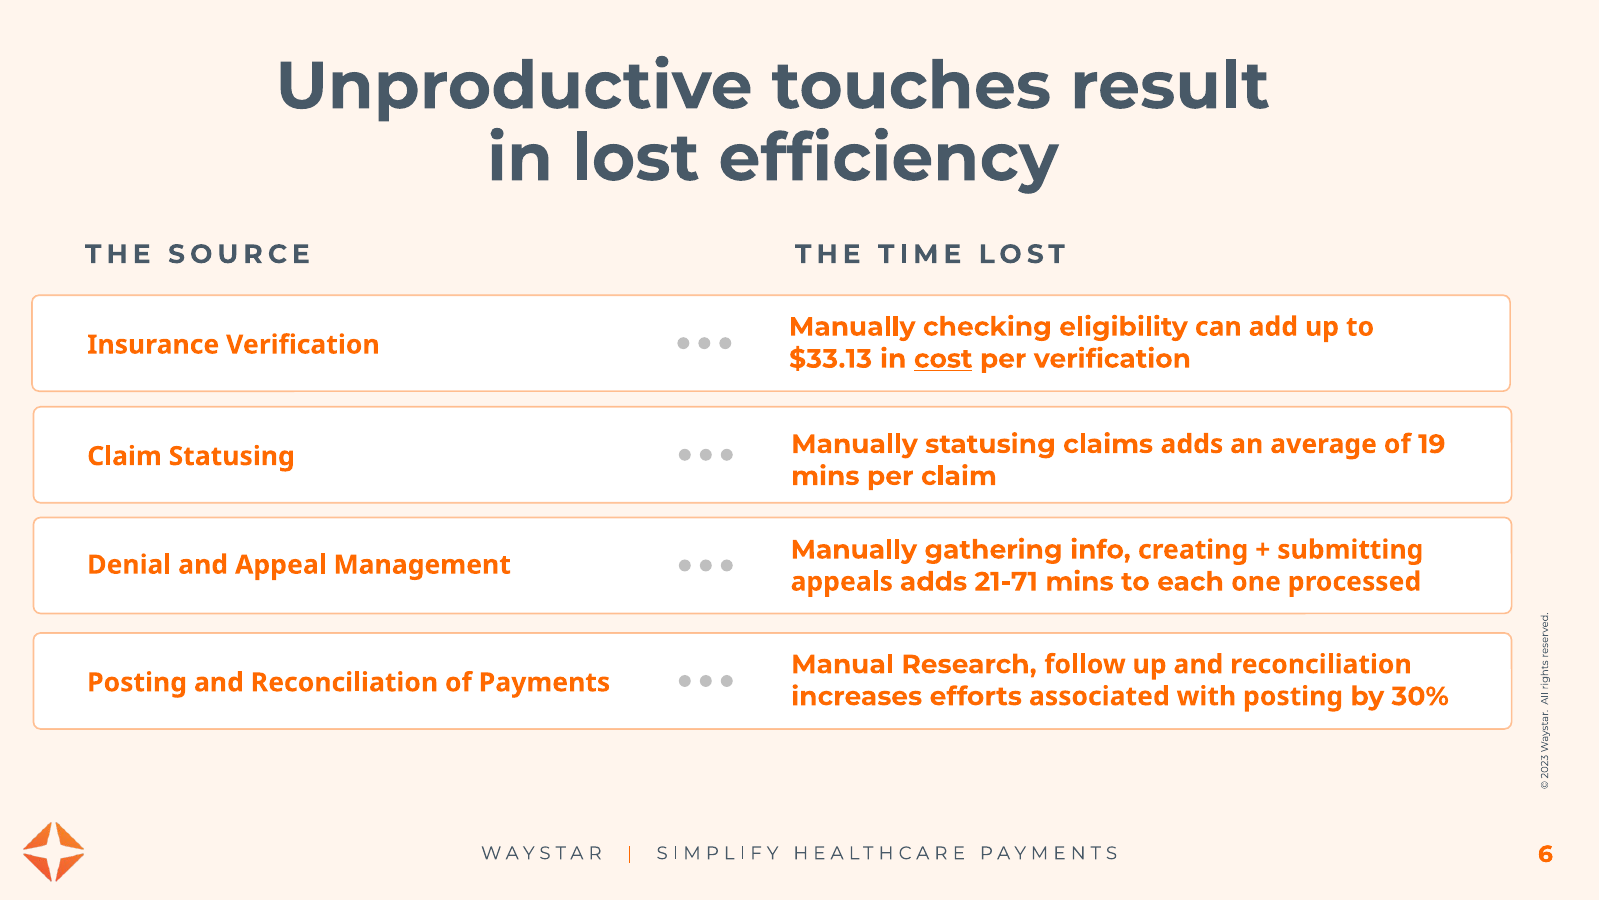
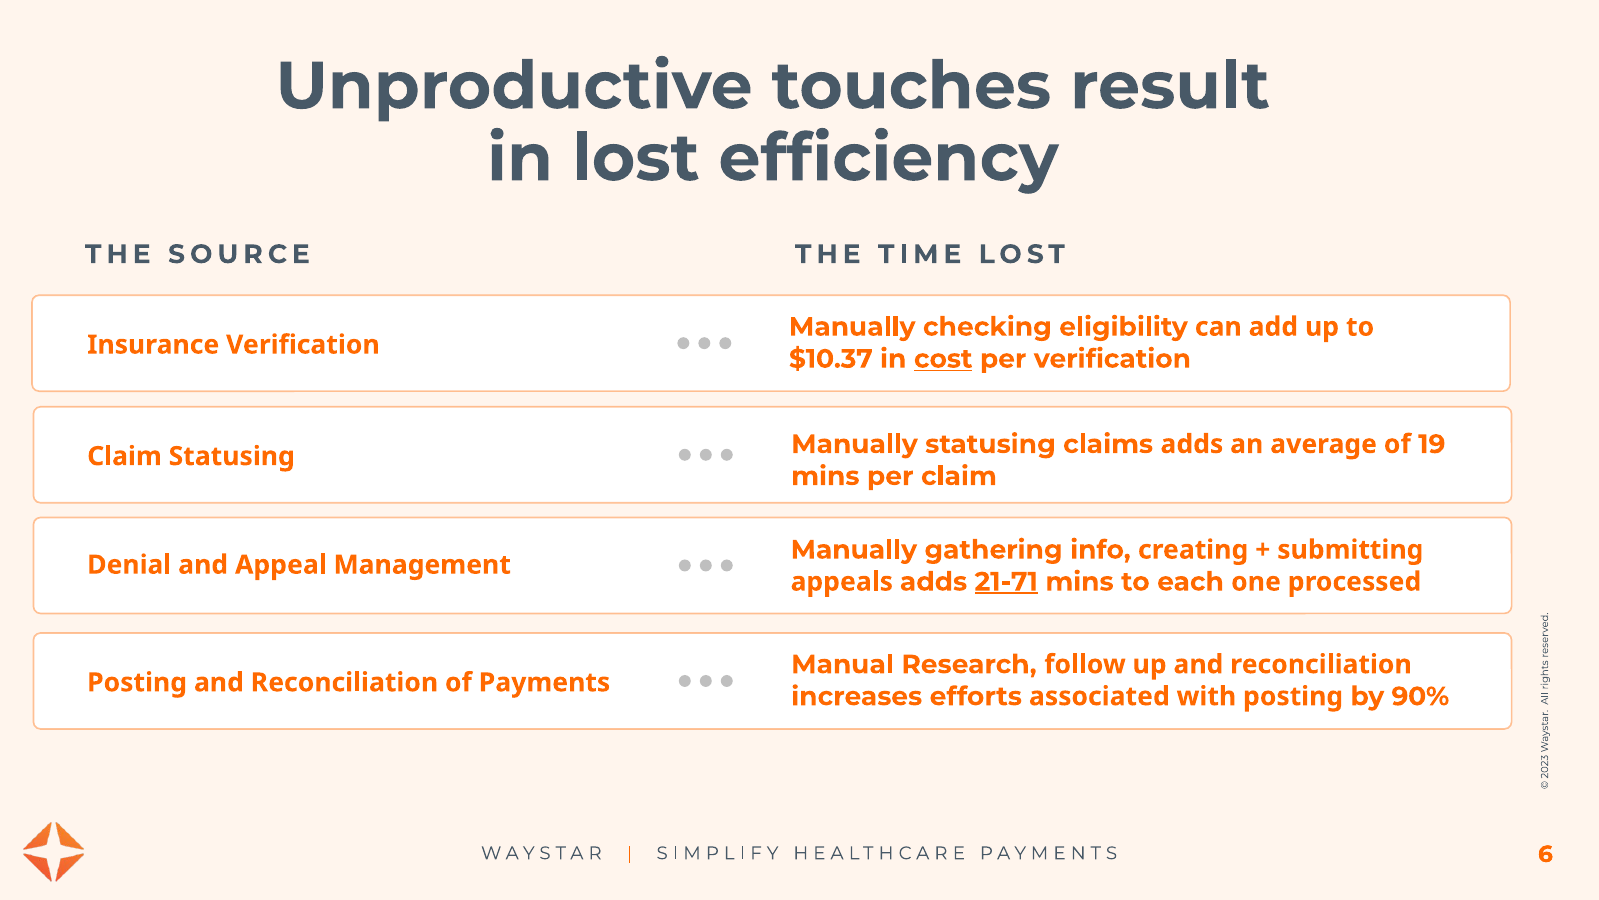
$33.13: $33.13 -> $10.37 (831, 359)
21-71 underline: none -> present (1006, 581)
30%: 30% -> 90% (1420, 696)
